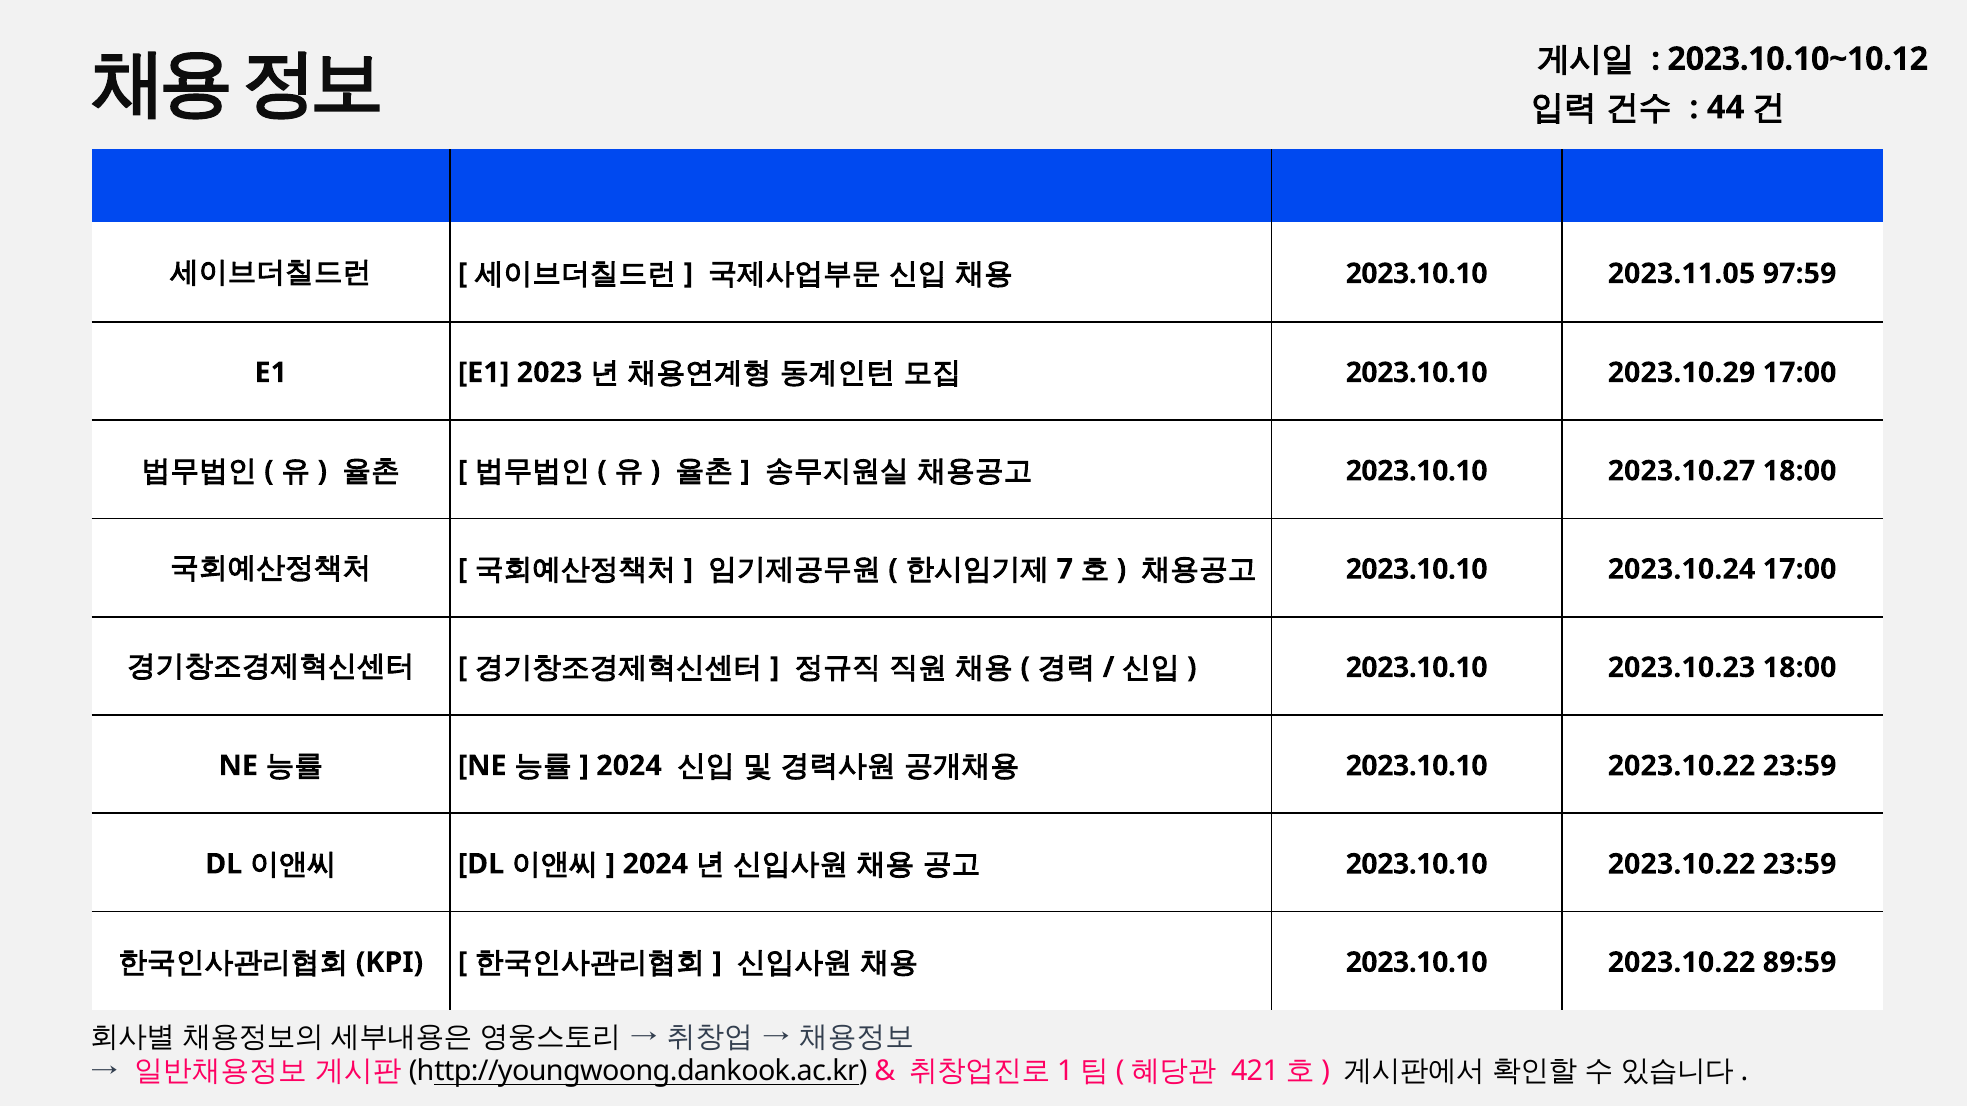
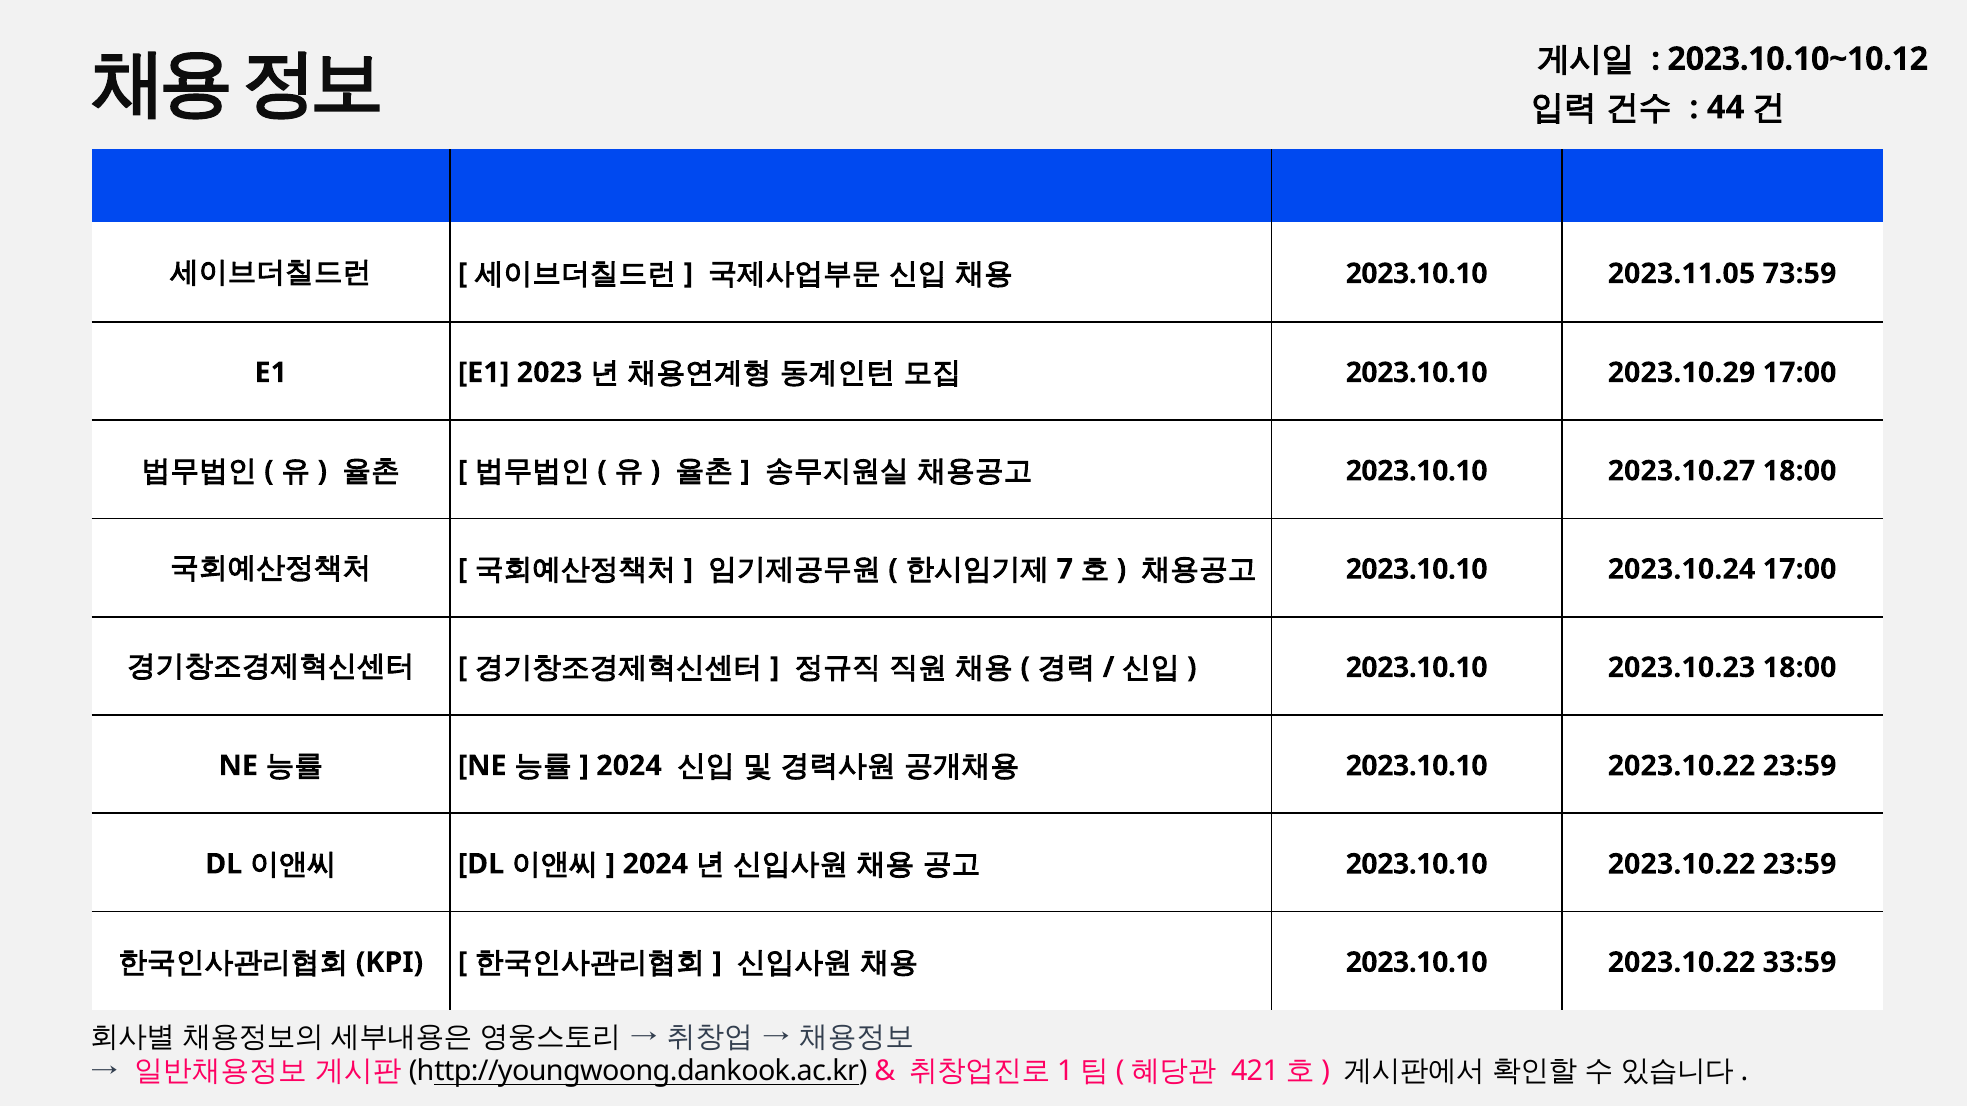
97:59: 97:59 -> 73:59 (1800, 274)
89:59: 89:59 -> 33:59 (1800, 963)
